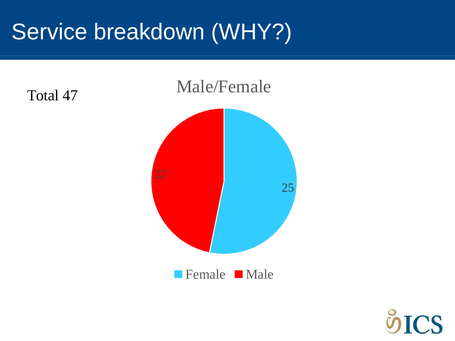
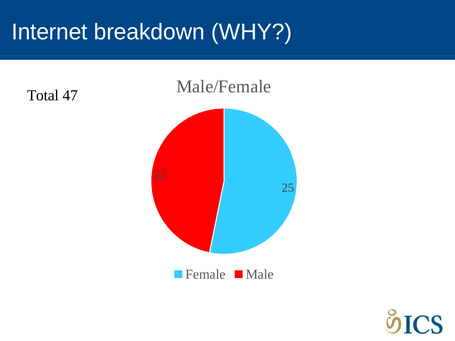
Service: Service -> Internet (50, 32)
